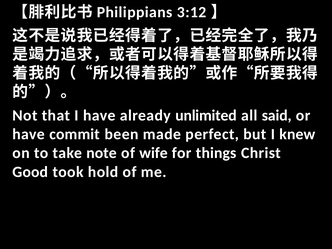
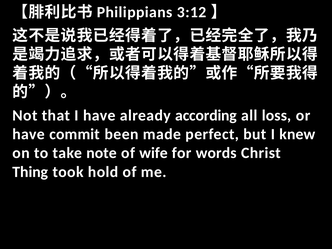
unlimited: unlimited -> according (206, 115)
said: said -> loss (277, 115)
things: things -> words (216, 153)
Good: Good -> Thing (30, 172)
